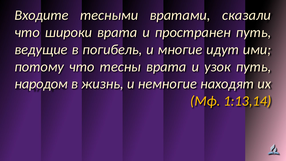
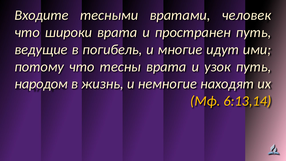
сказали: сказали -> человек (247, 15)
1:13,14: 1:13,14 -> 6:13,14 (247, 101)
